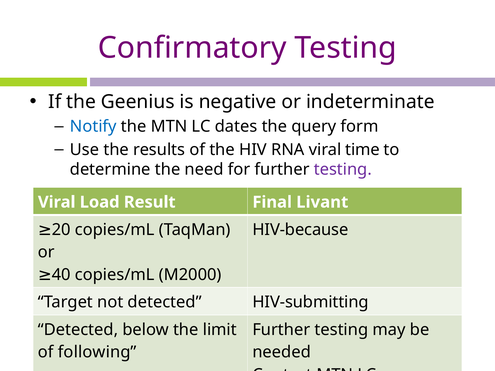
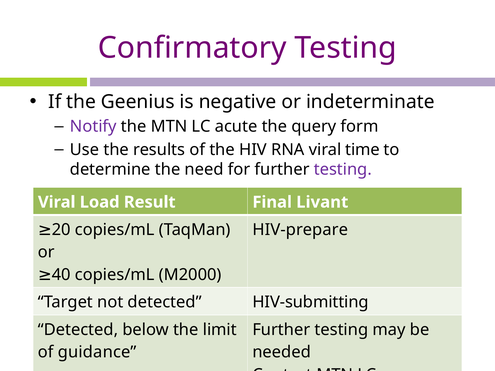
Notify colour: blue -> purple (93, 127)
dates: dates -> acute (236, 127)
HIV-because: HIV-because -> HIV-prepare (300, 230)
following: following -> guidance (97, 352)
